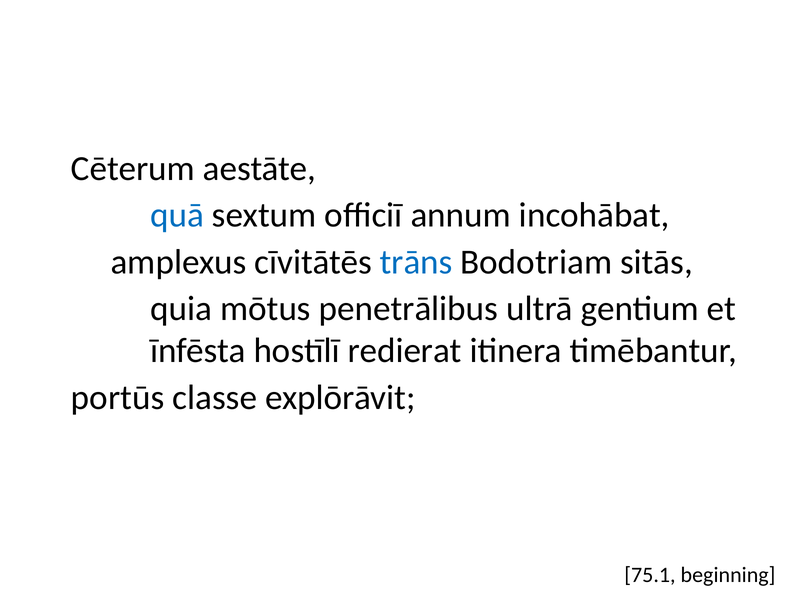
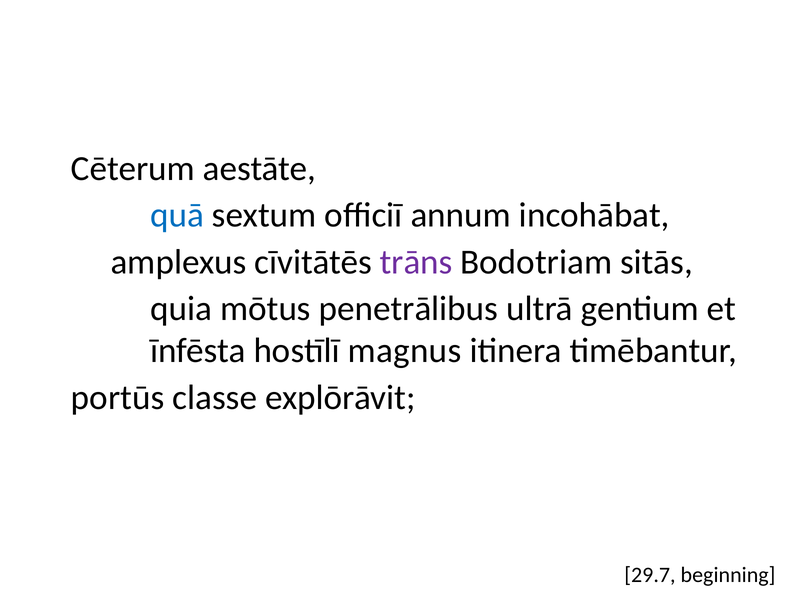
trāns colour: blue -> purple (416, 262)
redierat: redierat -> magnus (404, 351)
75.1: 75.1 -> 29.7 (650, 575)
